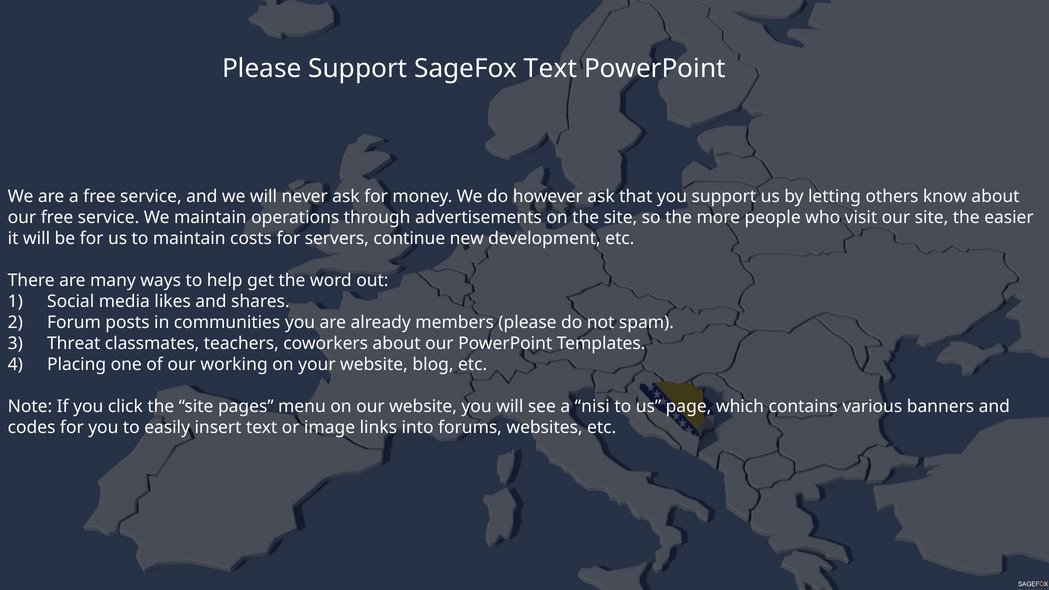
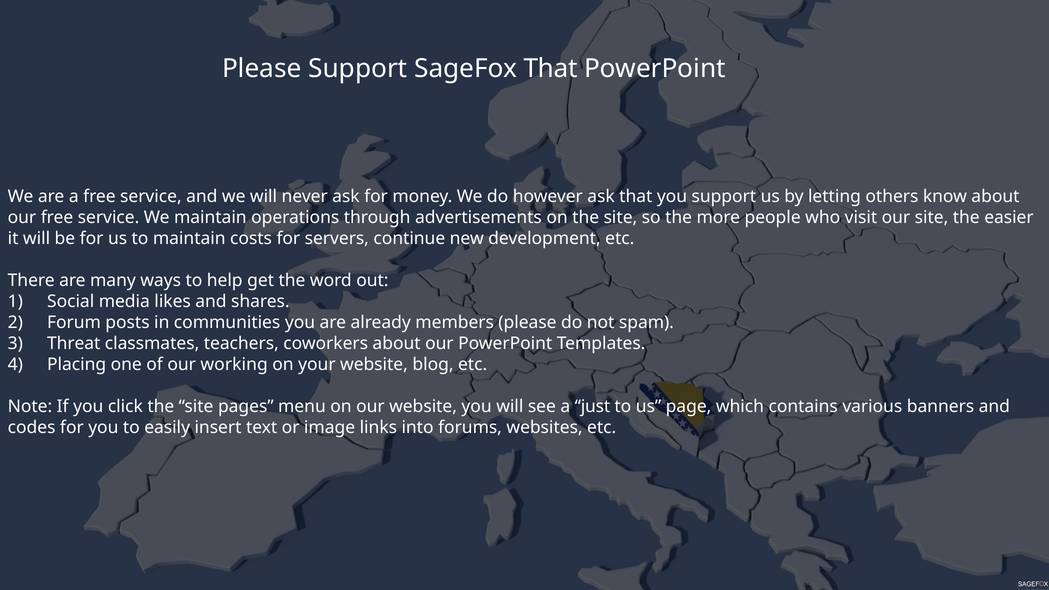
SageFox Text: Text -> That (551, 69)
nisi: nisi -> just (592, 406)
